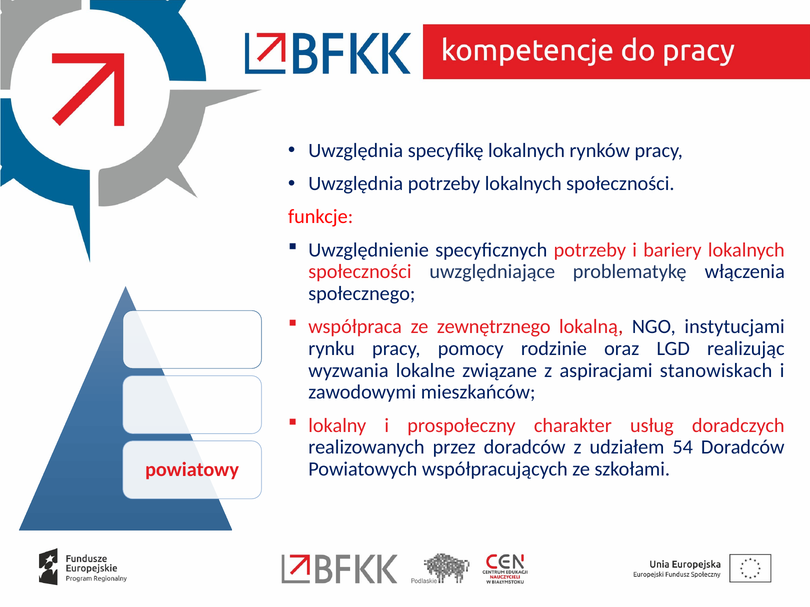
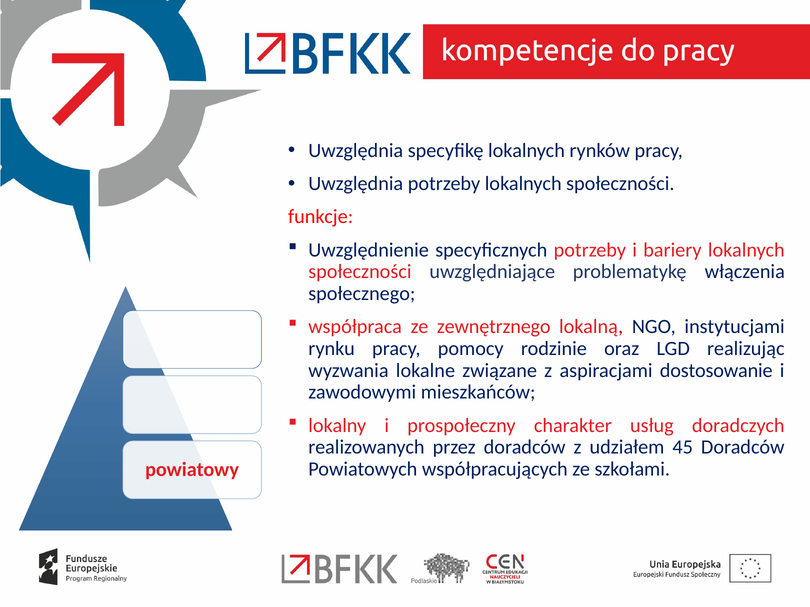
stanowiskach: stanowiskach -> dostosowanie (716, 371)
54: 54 -> 45 (683, 448)
